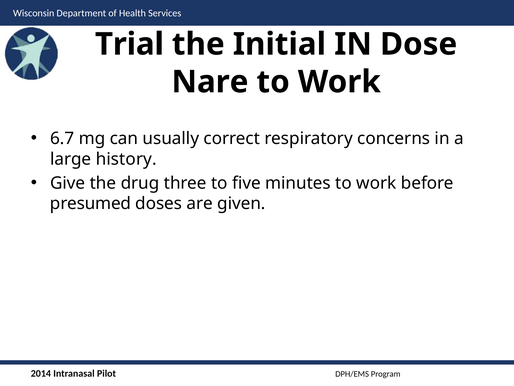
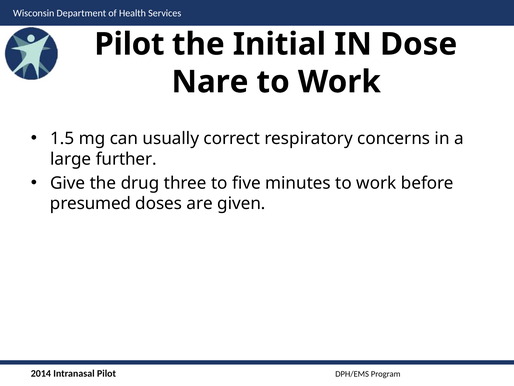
Trial: Trial -> Pilot (129, 44)
6.7: 6.7 -> 1.5 (62, 138)
history: history -> further (126, 159)
